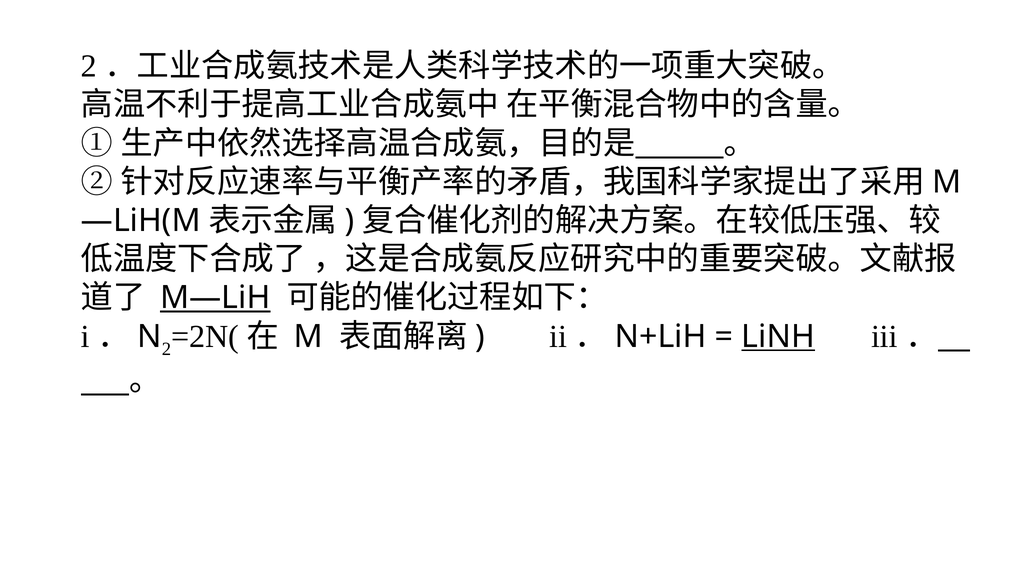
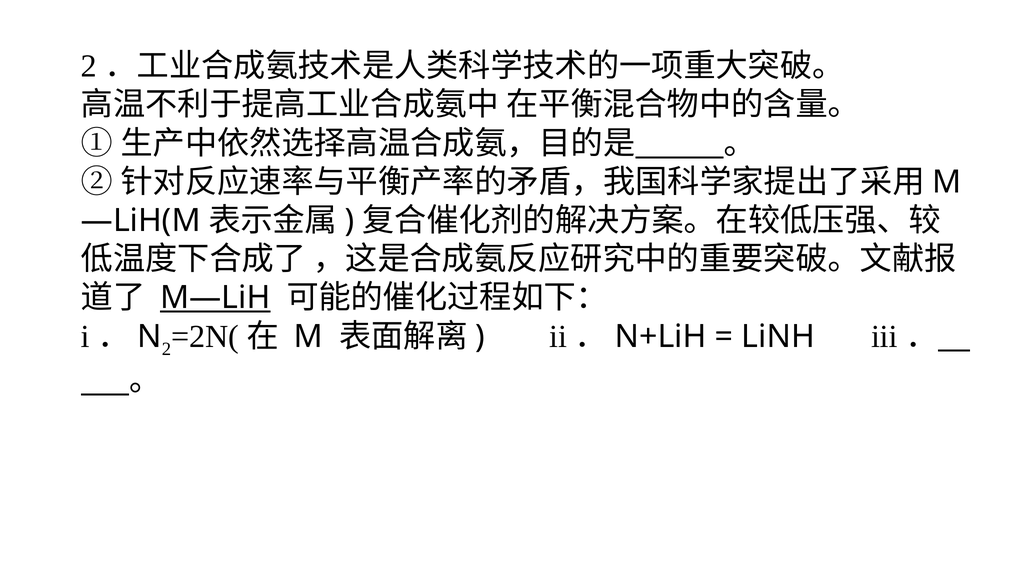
LiNH underline: present -> none (778, 336)
